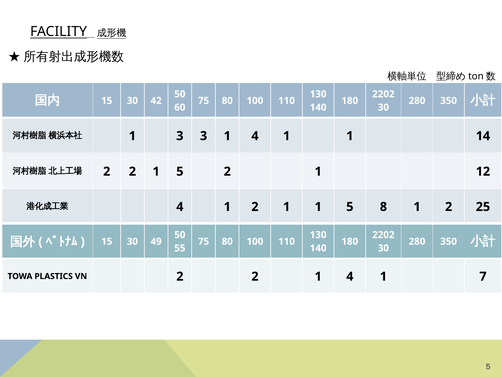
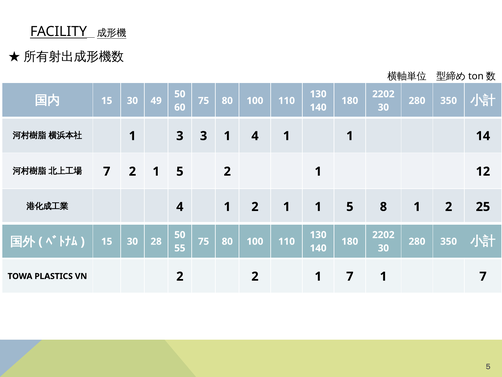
42: 42 -> 49 (156, 101)
2: 2 -> 7 (107, 171)
49: 49 -> 28 (156, 241)
2 1 4: 4 -> 7 (350, 276)
